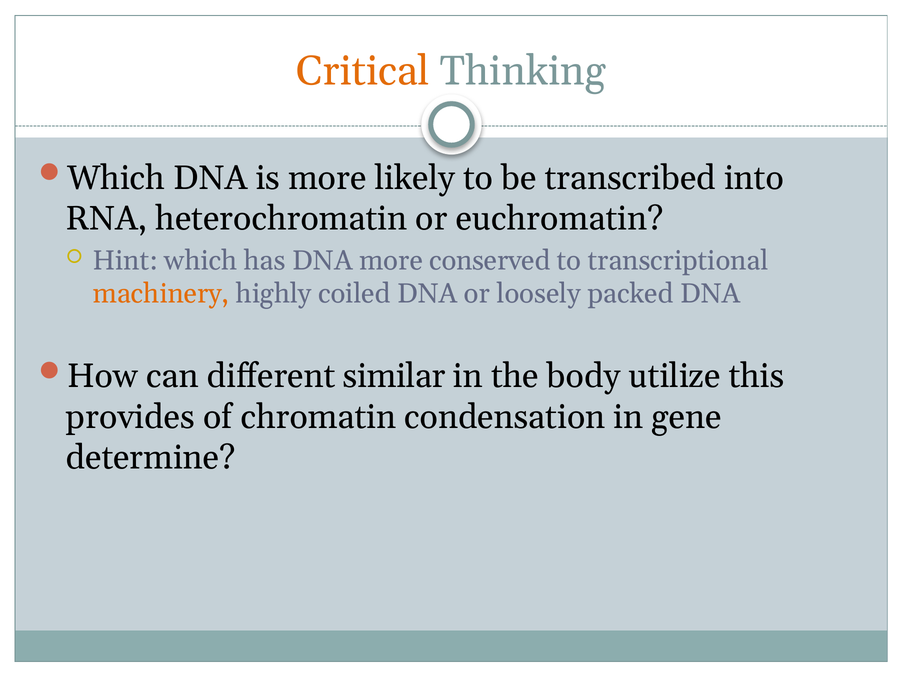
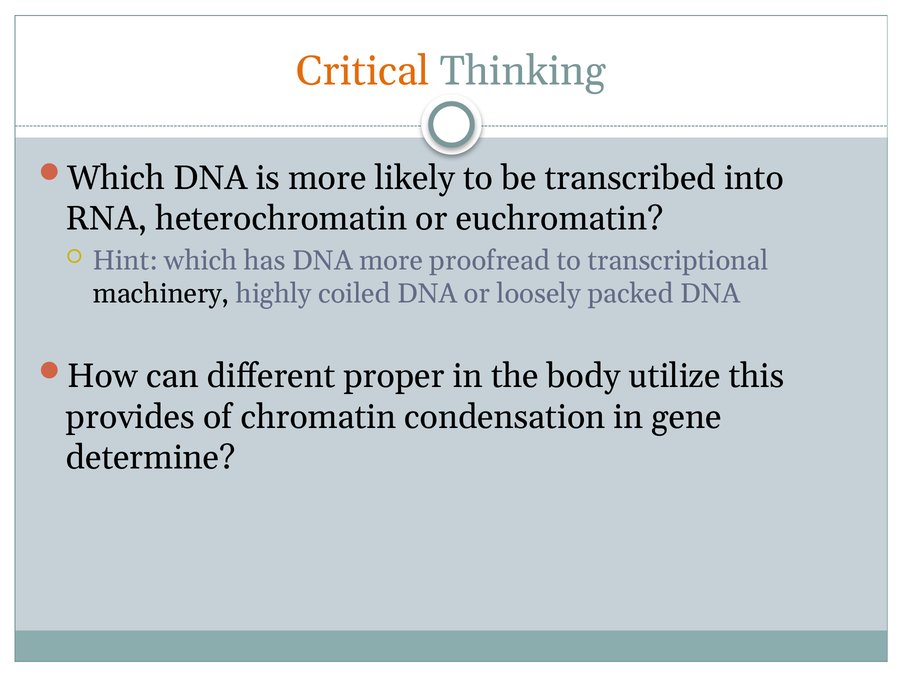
conserved: conserved -> proofread (490, 261)
machinery colour: orange -> black (161, 294)
similar: similar -> proper (394, 376)
